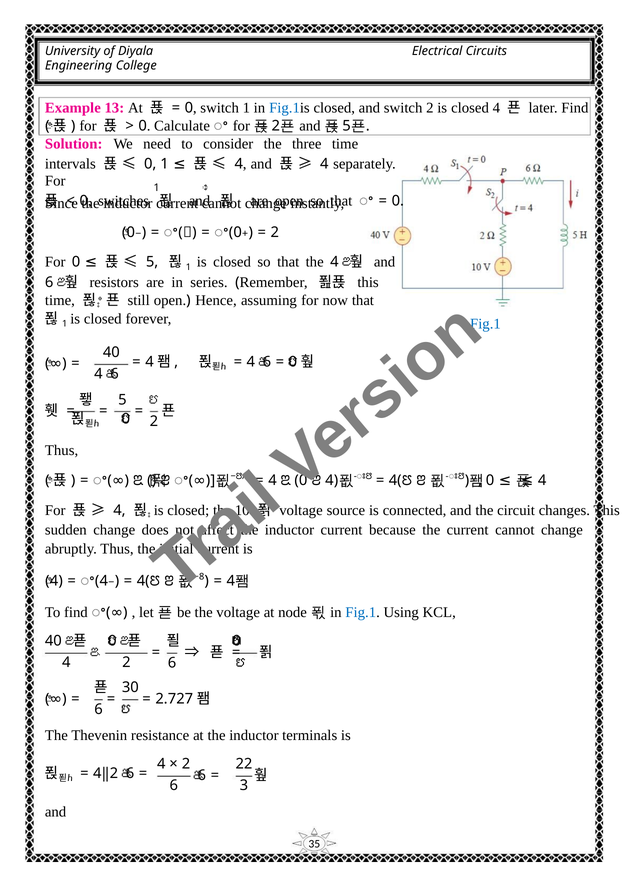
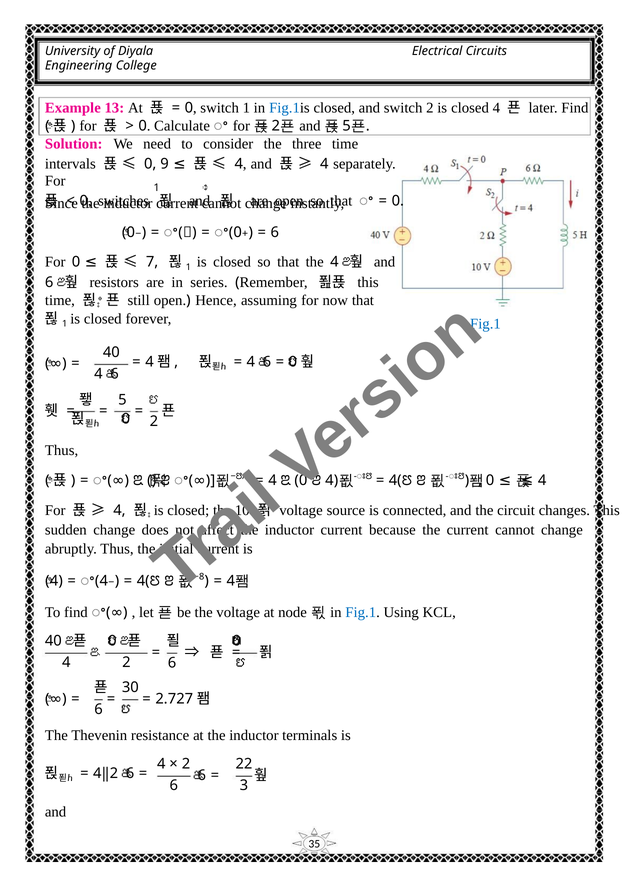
1: 1 -> 9 (165, 164)
2: 2 -> 6 (275, 233)
5: 5 -> 7 (152, 262)
